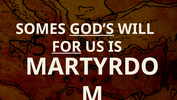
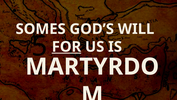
GOD’S underline: present -> none (92, 29)
